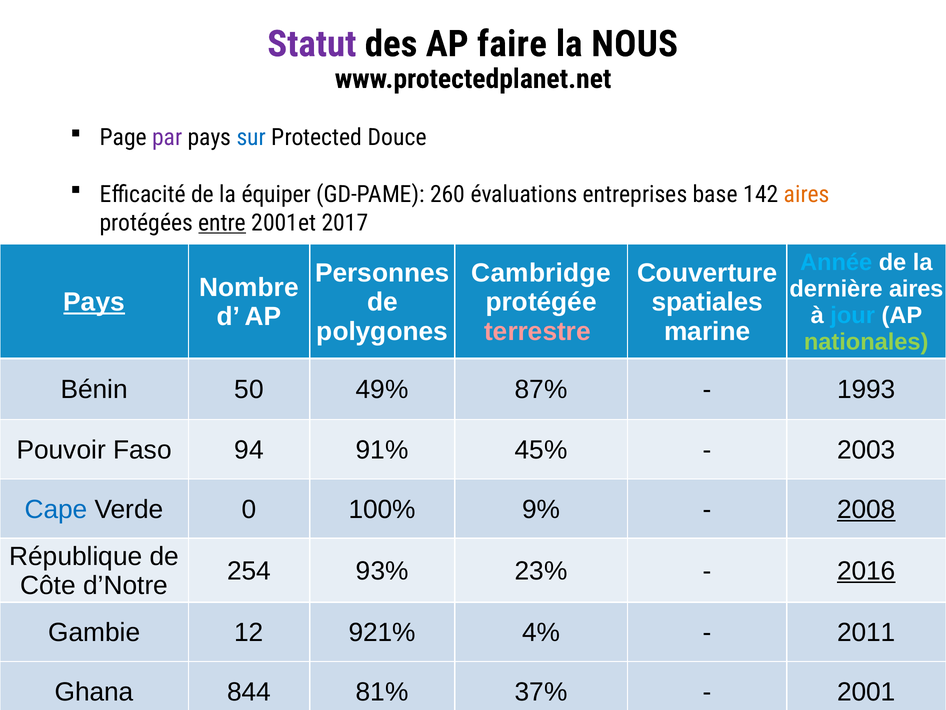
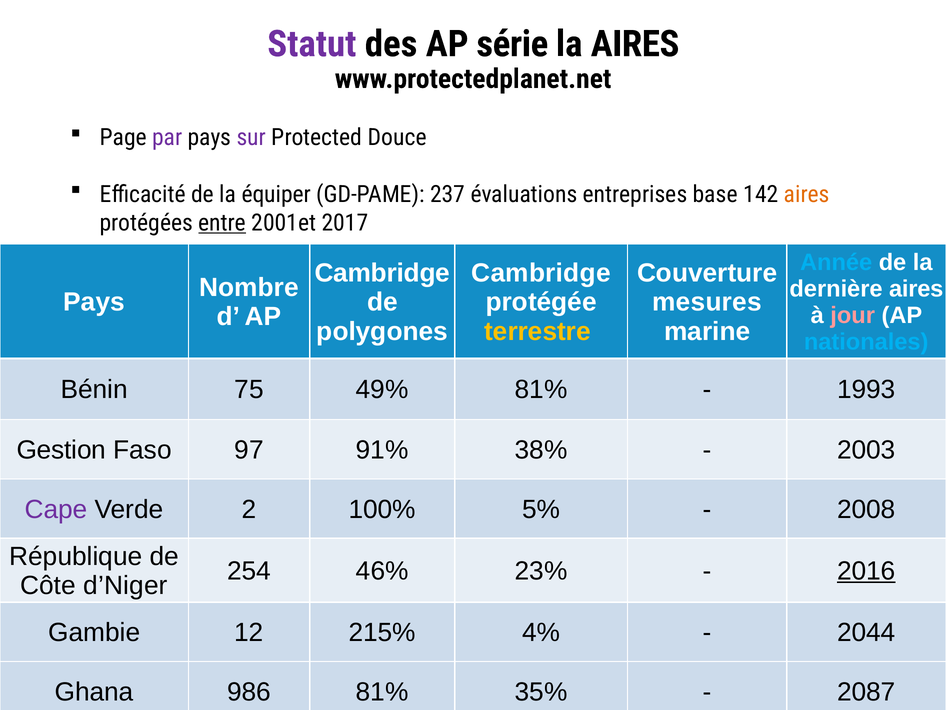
faire: faire -> série (512, 44)
la NOUS: NOUS -> AIRES (635, 44)
sur colour: blue -> purple (251, 138)
260: 260 -> 237 (448, 194)
Personnes: Personnes -> Cambridge (382, 273)
Pays underline: present -> none (94, 302)
spatiales: spatiales -> mesures (707, 302)
jour colour: light blue -> pink (853, 315)
terrestre colour: pink -> yellow (537, 331)
nationales colour: light green -> light blue (866, 342)
50: 50 -> 75 (249, 389)
49% 87%: 87% -> 81% (541, 389)
Pouvoir: Pouvoir -> Gestion (61, 450)
94: 94 -> 97 (249, 450)
45%: 45% -> 38% (541, 450)
Cape colour: blue -> purple (56, 509)
0: 0 -> 2 (249, 509)
9%: 9% -> 5% (541, 509)
2008 underline: present -> none (866, 509)
93%: 93% -> 46% (382, 571)
d’Notre: d’Notre -> d’Niger (125, 585)
921%: 921% -> 215% (382, 632)
2011: 2011 -> 2044 (866, 632)
844: 844 -> 986 (249, 692)
37%: 37% -> 35% (541, 692)
2001: 2001 -> 2087 (866, 692)
